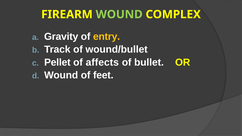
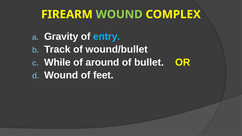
entry colour: yellow -> light blue (107, 37)
Pellet: Pellet -> While (57, 62)
affects: affects -> around (102, 62)
